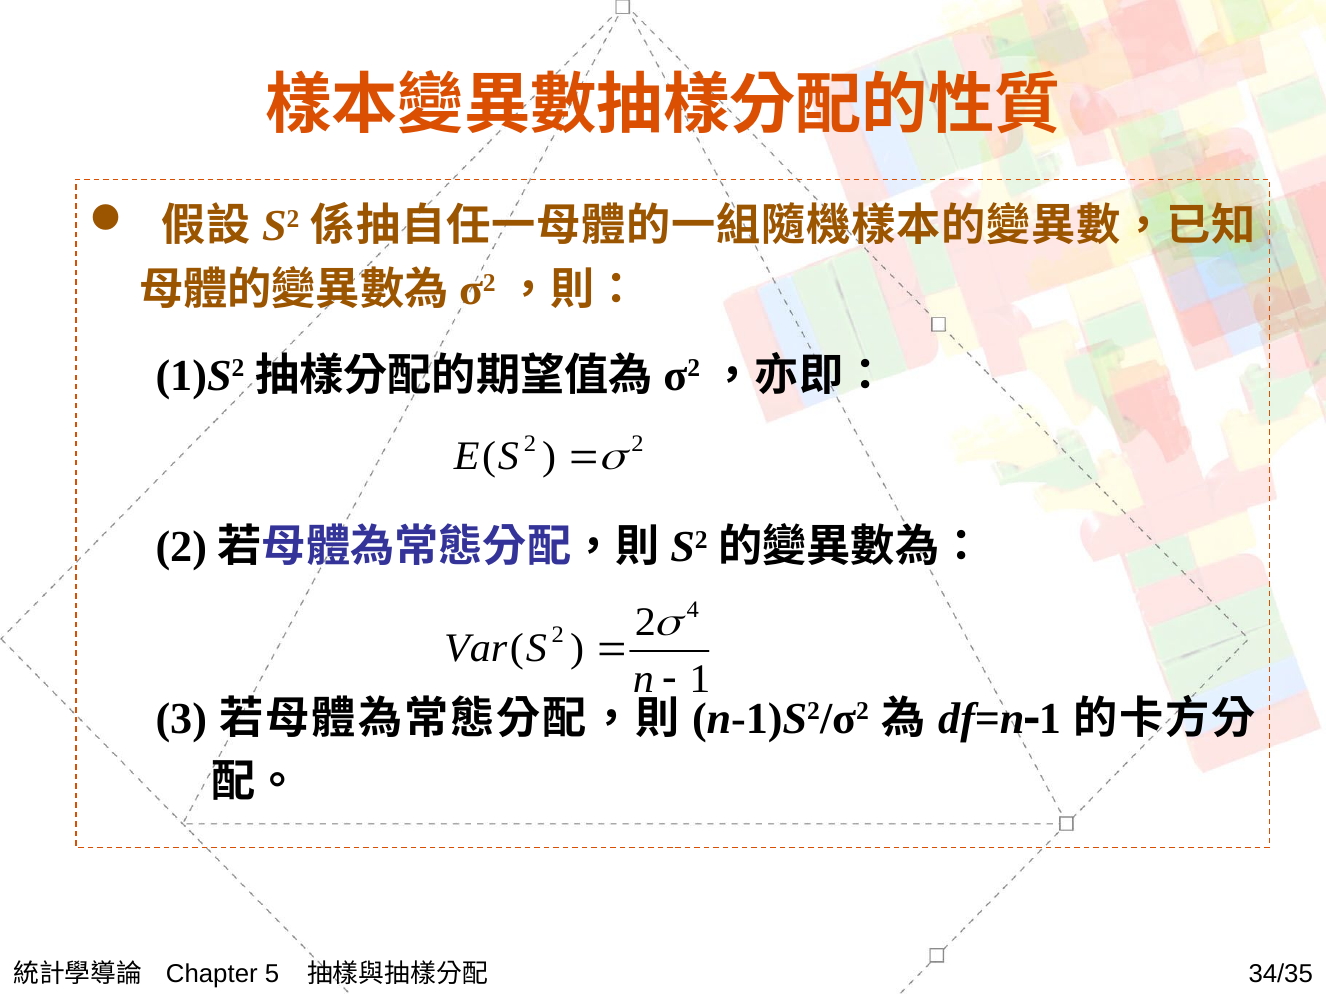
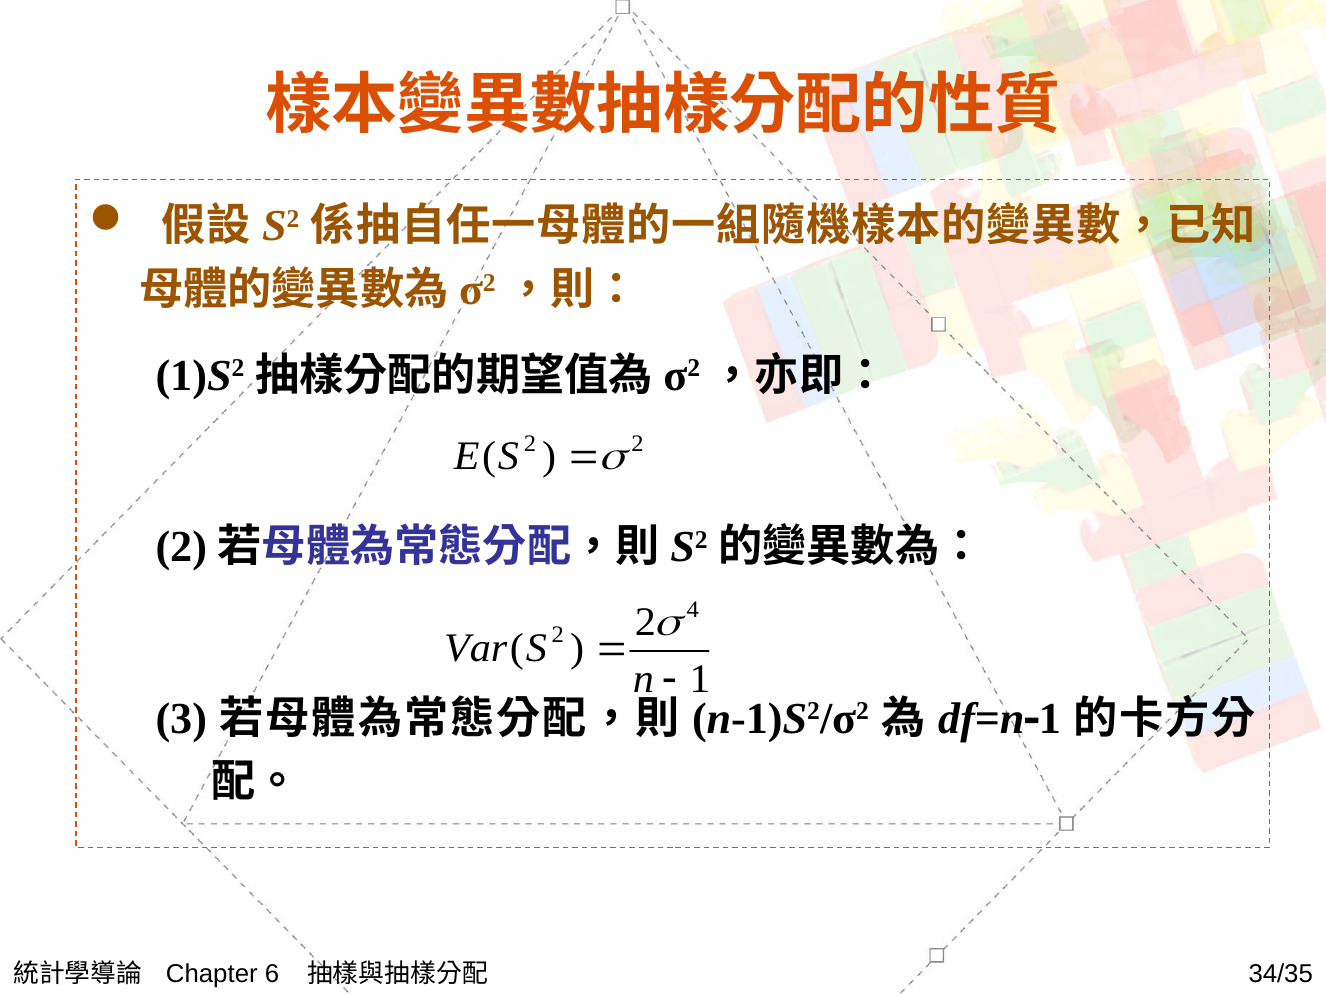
5: 5 -> 6 (272, 974)
